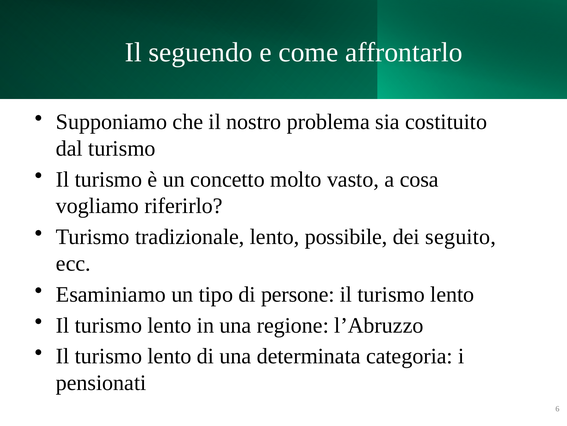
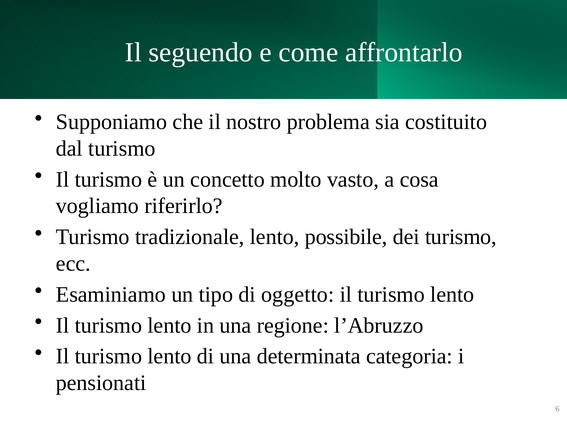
dei seguito: seguito -> turismo (461, 237)
persone: persone -> oggetto (298, 294)
